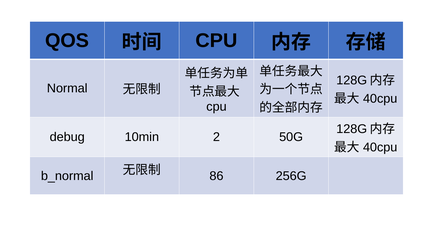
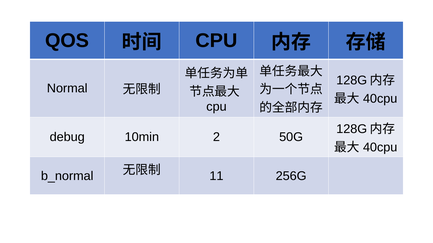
86: 86 -> 11 (216, 176)
